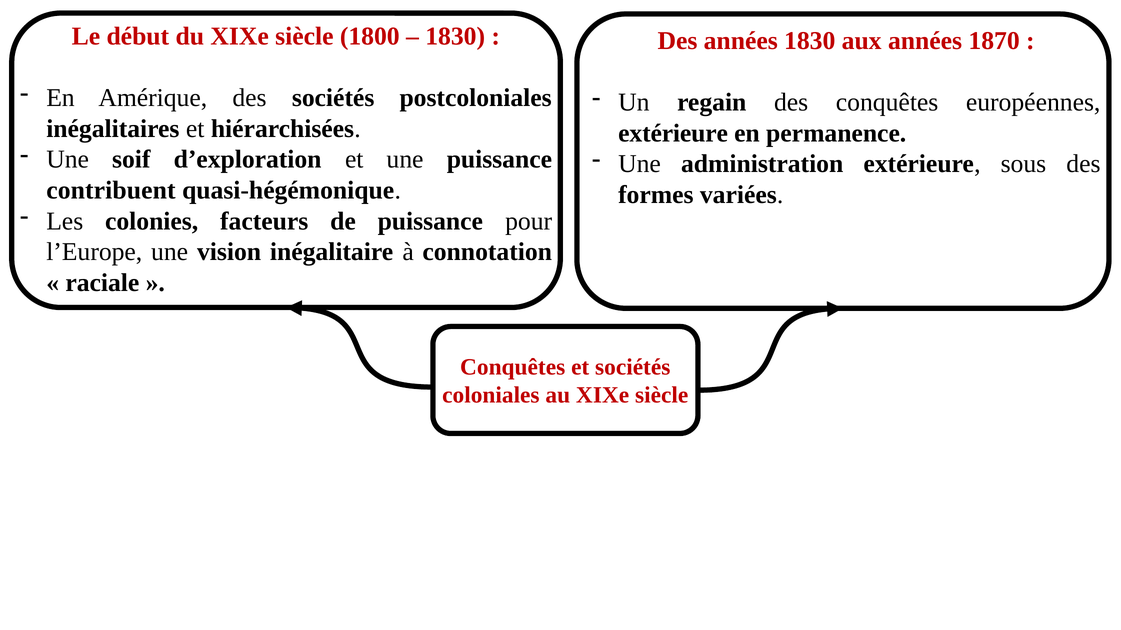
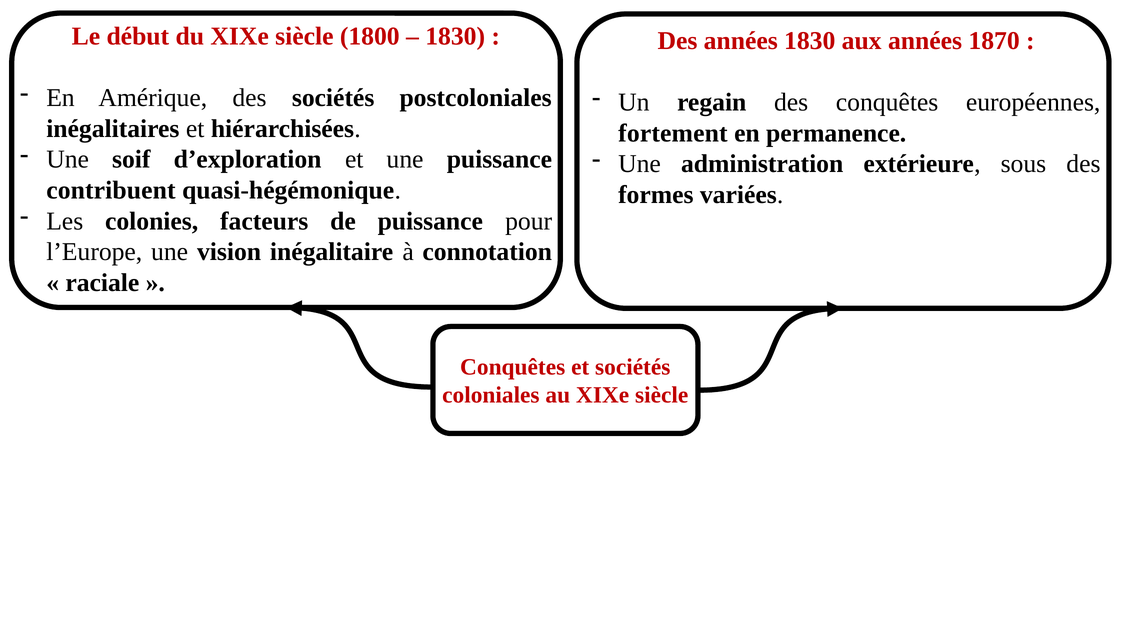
extérieure: extérieure -> fortement (673, 133)
